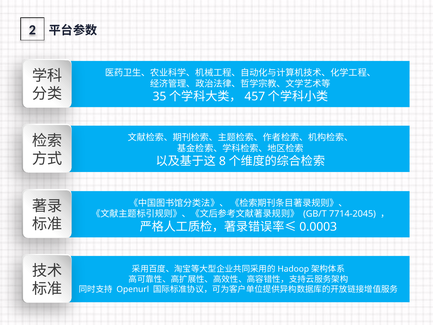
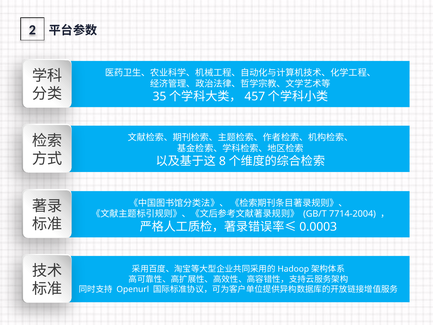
7714-2045: 7714-2045 -> 7714-2004 (352, 214)
